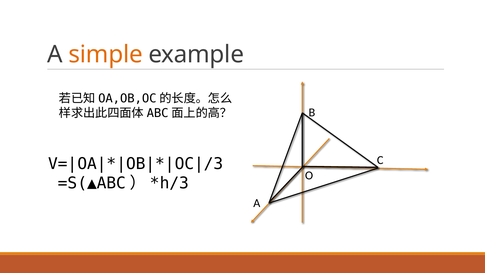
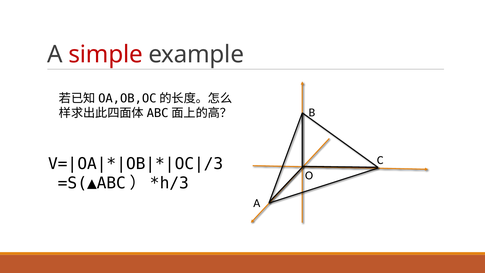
simple colour: orange -> red (106, 54)
